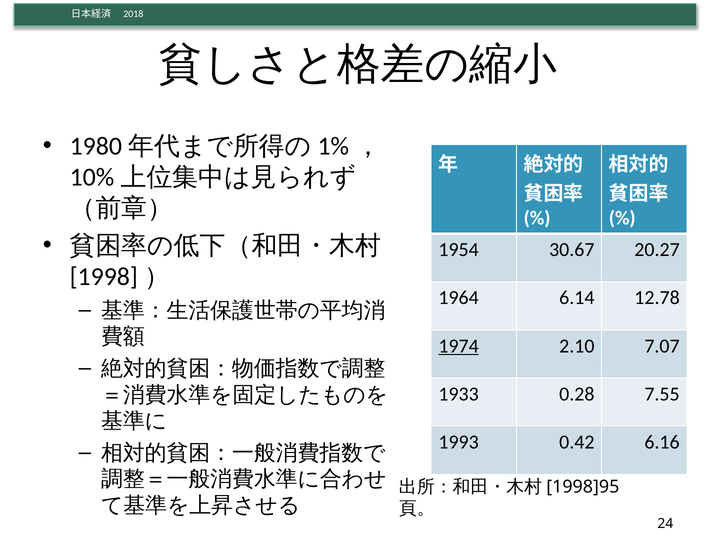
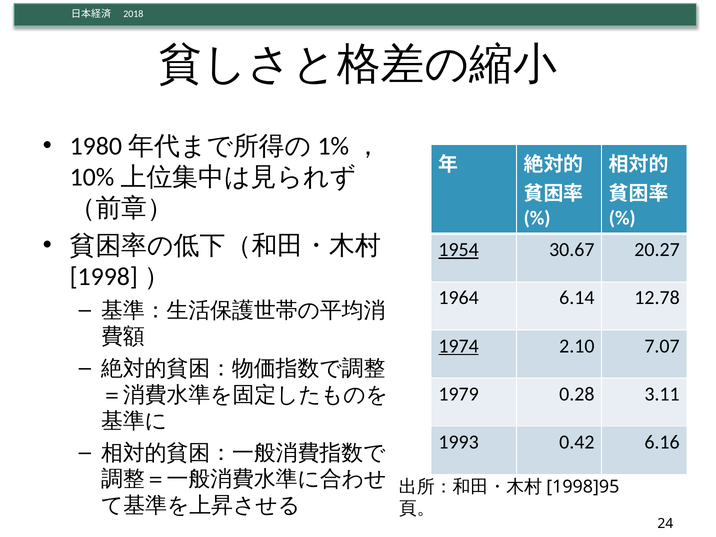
1954 underline: none -> present (459, 250)
1933: 1933 -> 1979 (459, 394)
7.55: 7.55 -> 3.11 (662, 394)
